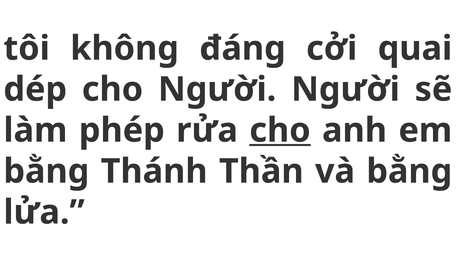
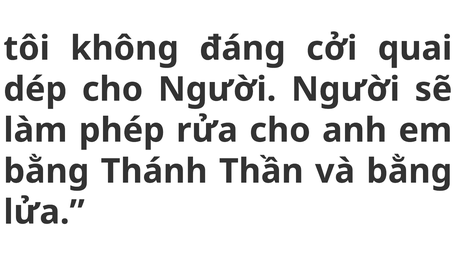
cho underline: present -> none (280, 131)
